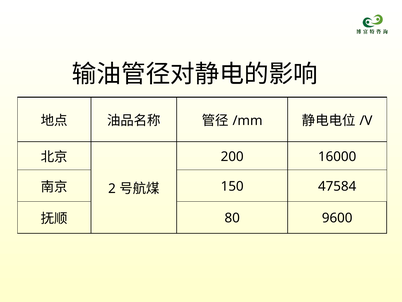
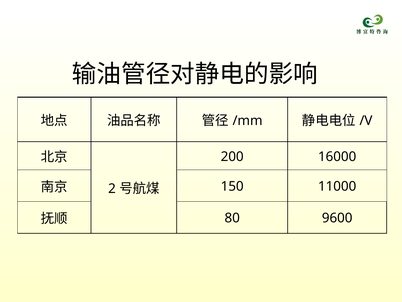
47584: 47584 -> 11000 (337, 186)
